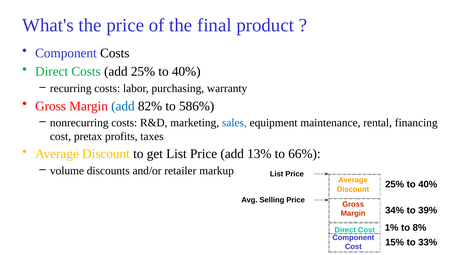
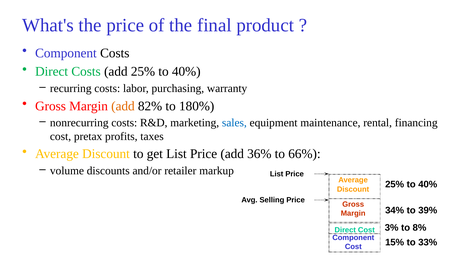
add colour: blue -> orange (123, 106)
586%: 586% -> 180% (197, 106)
13%: 13% -> 36% (259, 154)
1%: 1% -> 3% (392, 228)
